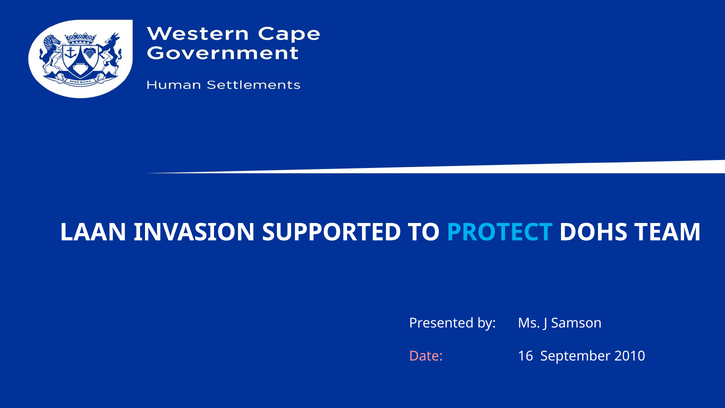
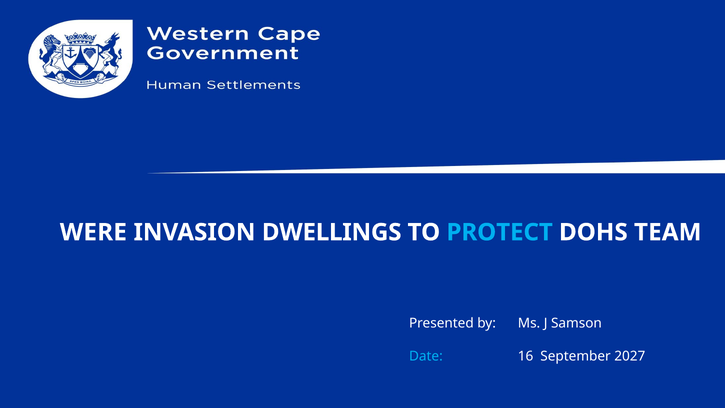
LAAN: LAAN -> WERE (93, 232)
SUPPORTED: SUPPORTED -> DWELLINGS (332, 232)
Date colour: pink -> light blue (426, 356)
2010: 2010 -> 2027 (630, 356)
